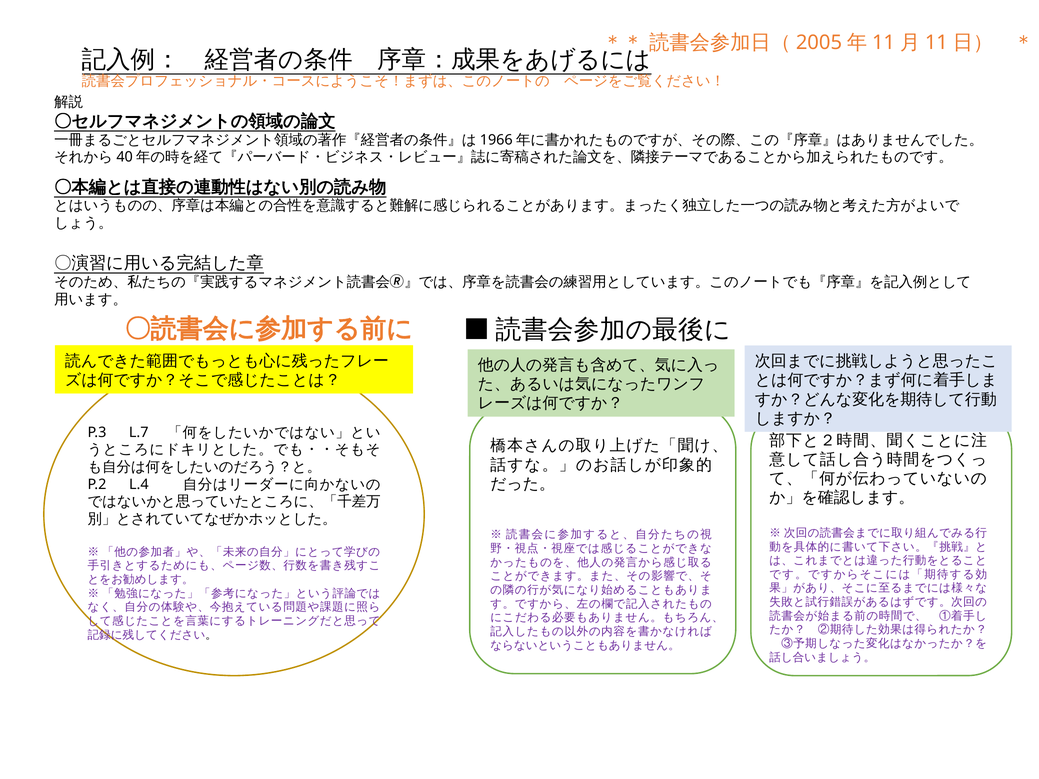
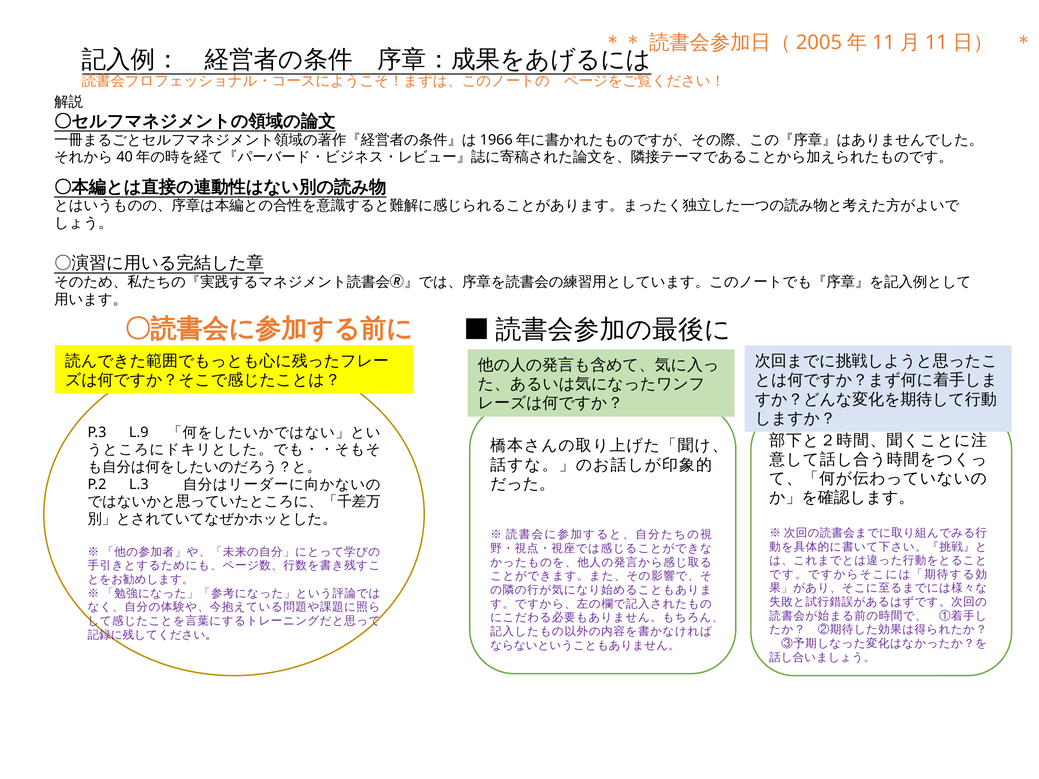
L.7: L.7 -> L.9 (139, 433)
L.4: L.4 -> L.3 (139, 485)
